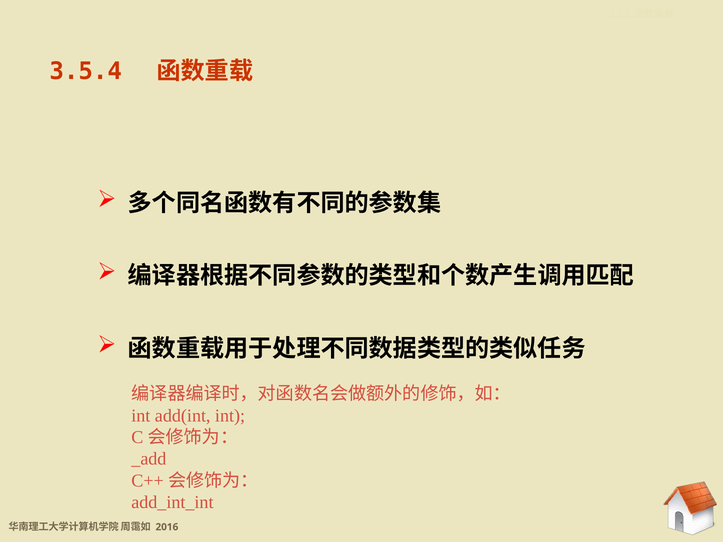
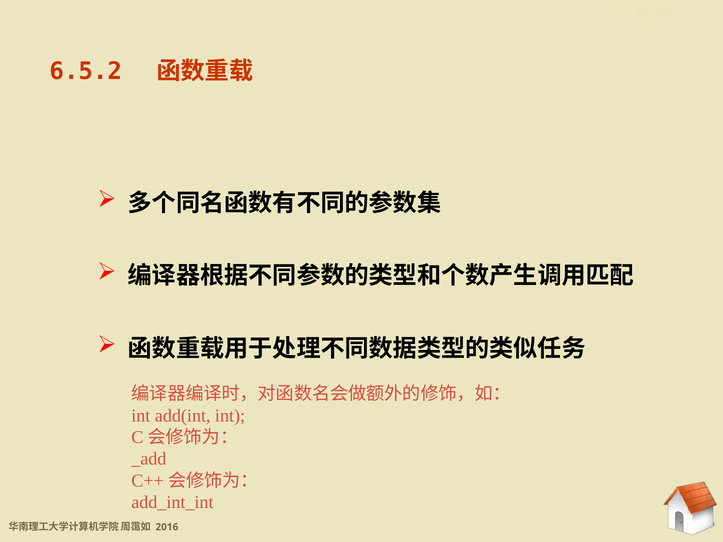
3.5.4: 3.5.4 -> 6.5.2 (86, 71)
